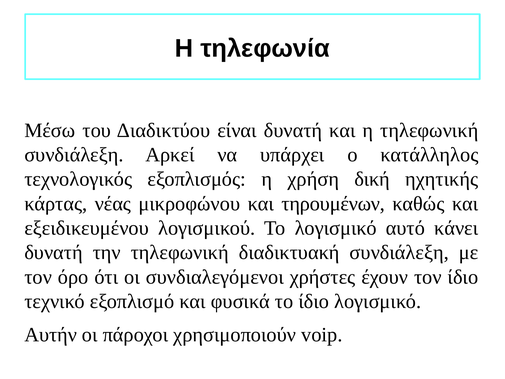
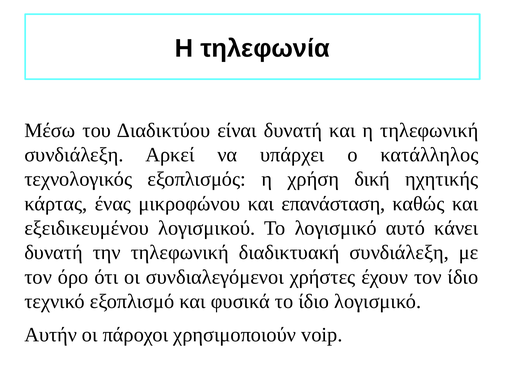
νέας: νέας -> ένας (113, 203)
τηρουμένων: τηρουμένων -> επανάσταση (333, 203)
